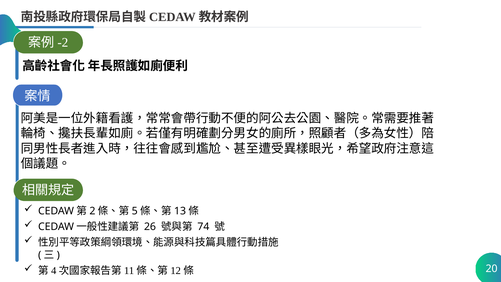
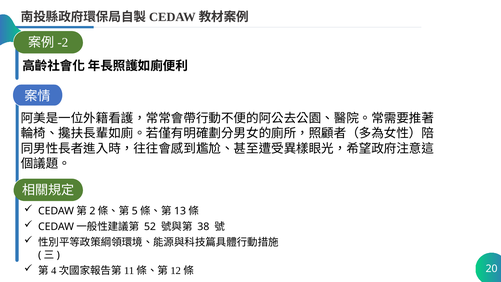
26: 26 -> 52 (150, 227)
74: 74 -> 38 (203, 227)
